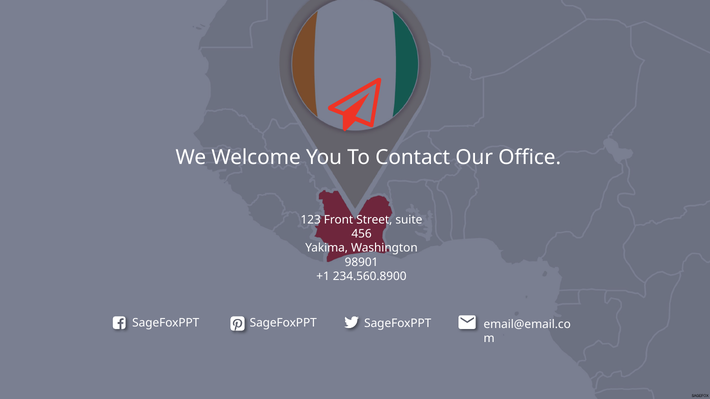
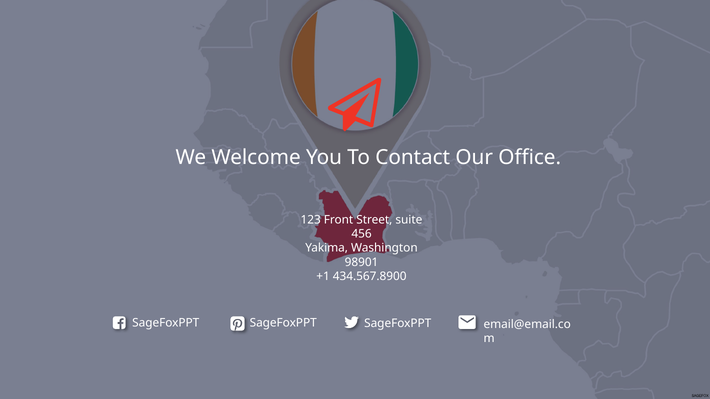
234.560.8900: 234.560.8900 -> 434.567.8900 (370, 277)
